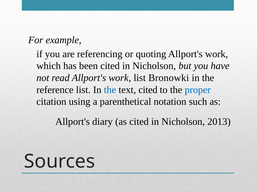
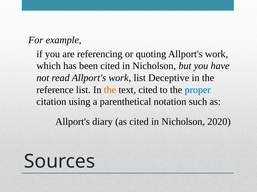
Bronowki: Bronowki -> Deceptive (169, 78)
the colour: blue -> orange (110, 90)
2013: 2013 -> 2020 (219, 122)
